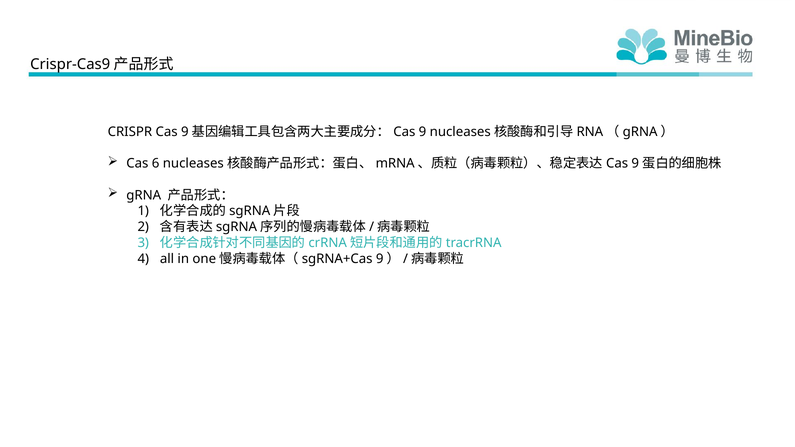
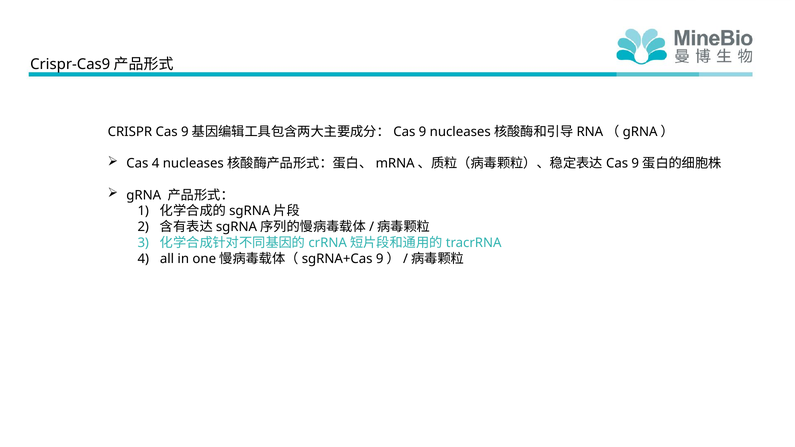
Cas 6: 6 -> 4 (156, 163)
